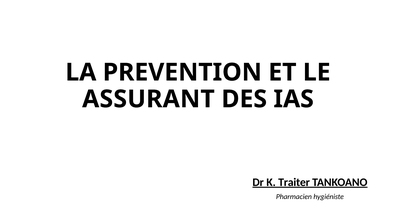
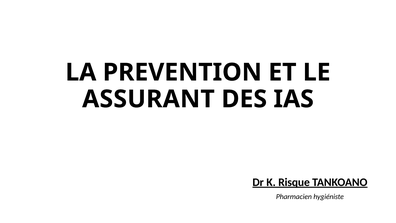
Traiter: Traiter -> Risque (294, 182)
